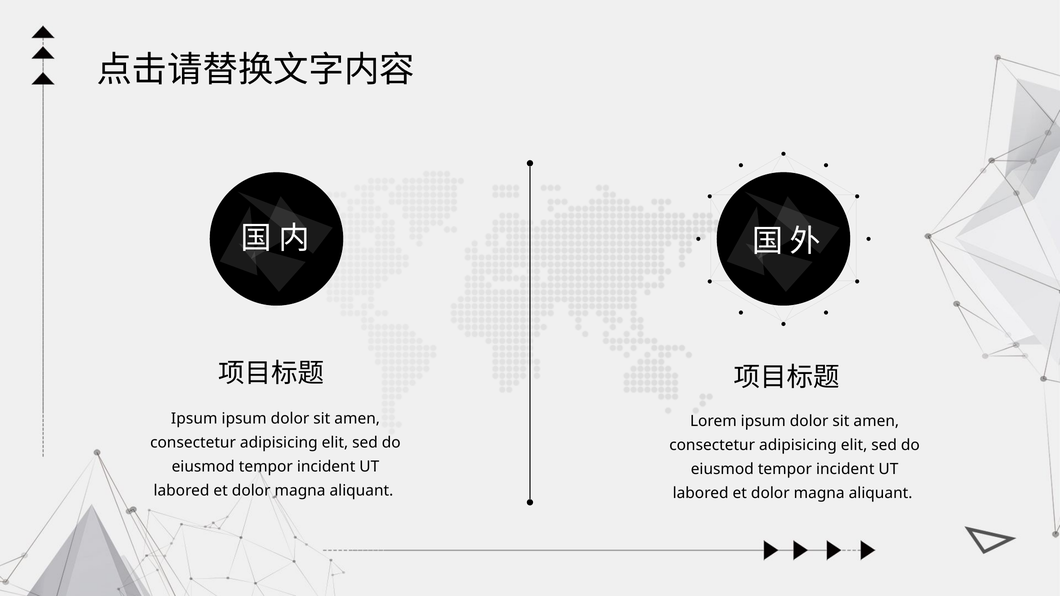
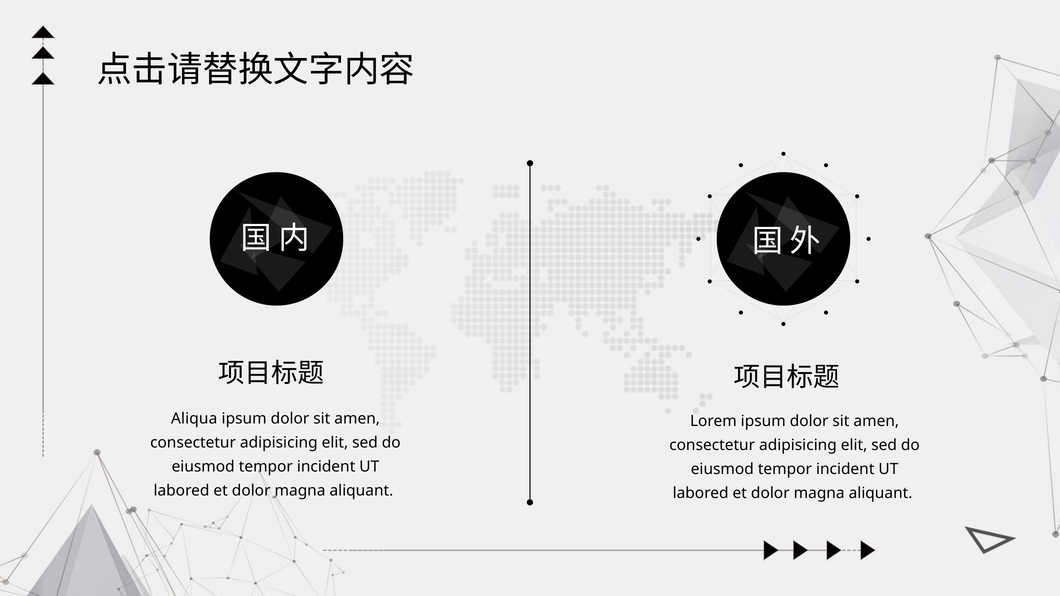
Ipsum: Ipsum -> Aliqua (194, 419)
